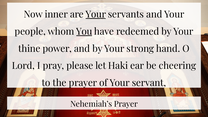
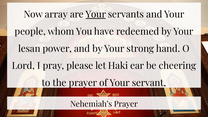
inner: inner -> array (56, 14)
You underline: present -> none (84, 32)
thine: thine -> lesan (29, 49)
